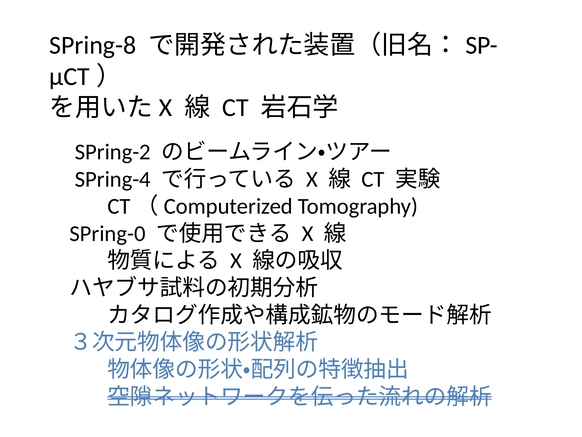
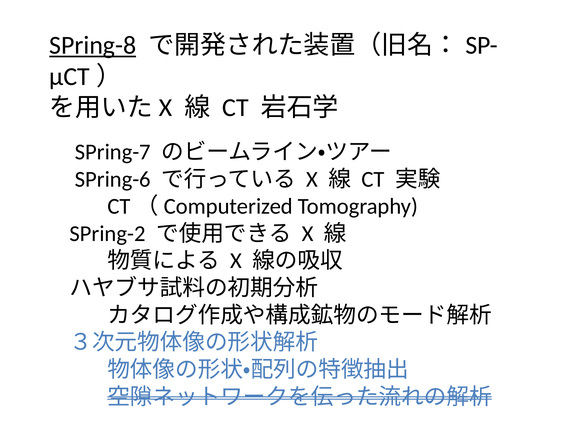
SPring-8 underline: none -> present (93, 45)
SPring-2: SPring-2 -> SPring-7 (113, 152)
SPring-4: SPring-4 -> SPring-6 (113, 179)
SPring-0: SPring-0 -> SPring-2 (108, 233)
